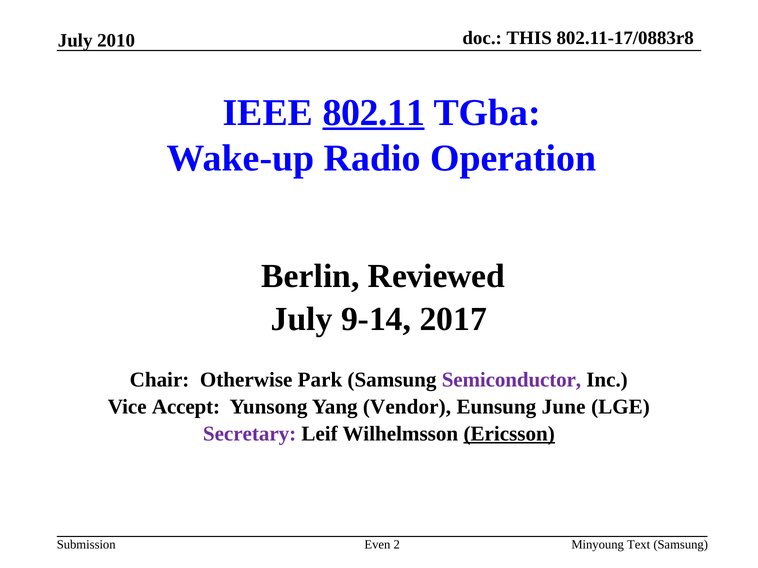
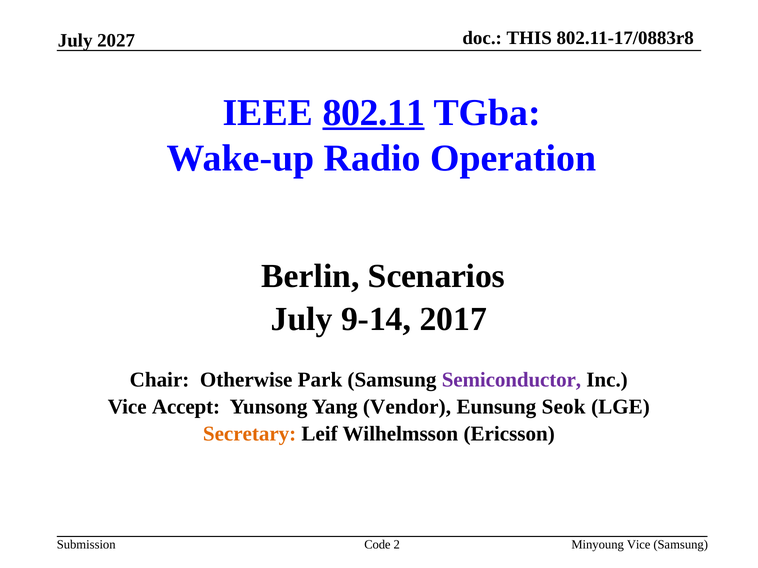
2010: 2010 -> 2027 (116, 40)
Reviewed: Reviewed -> Scenarios (436, 276)
June: June -> Seok (564, 407)
Secretary colour: purple -> orange (250, 434)
Ericsson underline: present -> none (509, 434)
Even: Even -> Code (377, 545)
Minyoung Text: Text -> Vice (639, 545)
